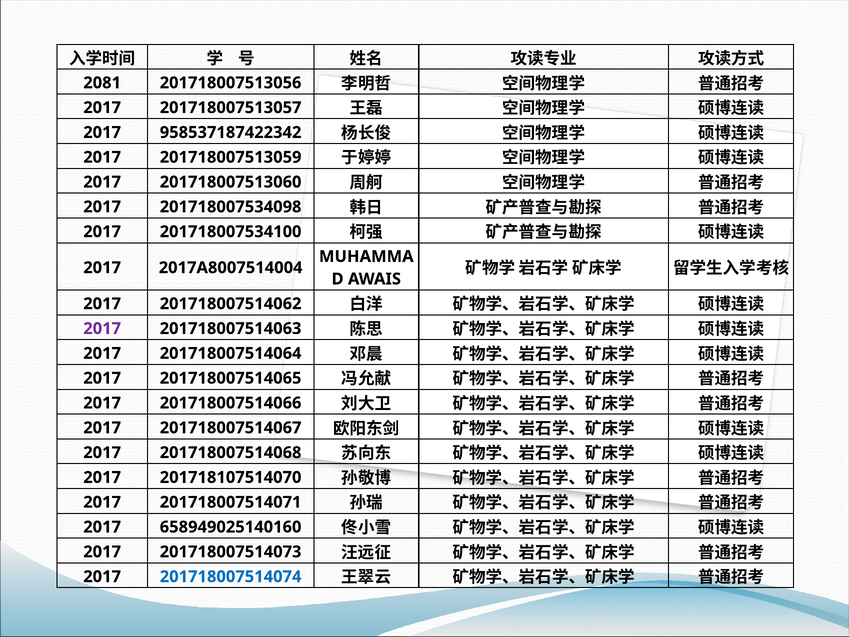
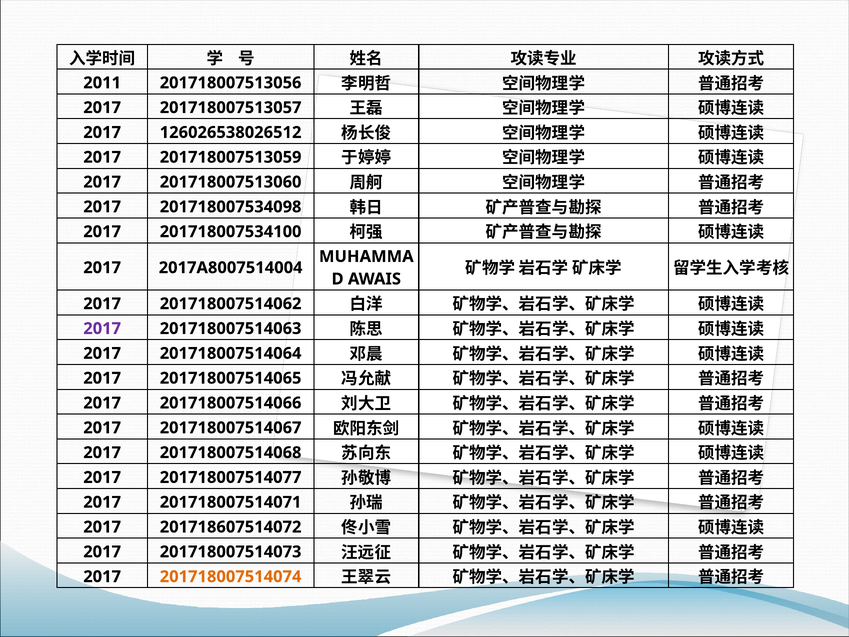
2081: 2081 -> 2011 (102, 83)
958537187422342: 958537187422342 -> 126026538026512 (231, 132)
201718107514070: 201718107514070 -> 201718007514077 (231, 477)
658949025140160: 658949025140160 -> 201718607514072 (231, 527)
201718007514074 colour: blue -> orange (231, 576)
